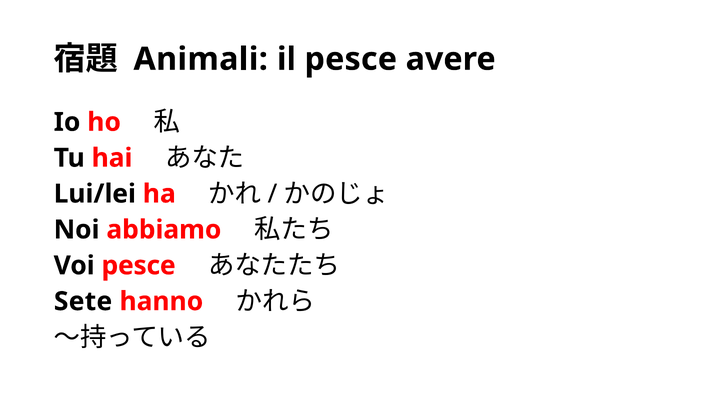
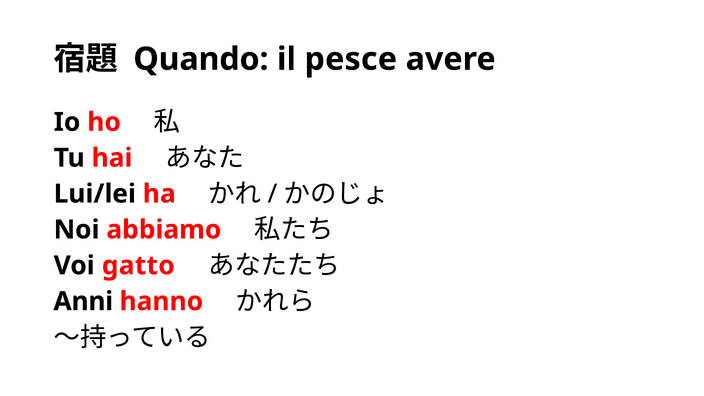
Animali: Animali -> Quando (201, 59)
Voi pesce: pesce -> gatto (138, 266)
Sete: Sete -> Anni (83, 301)
